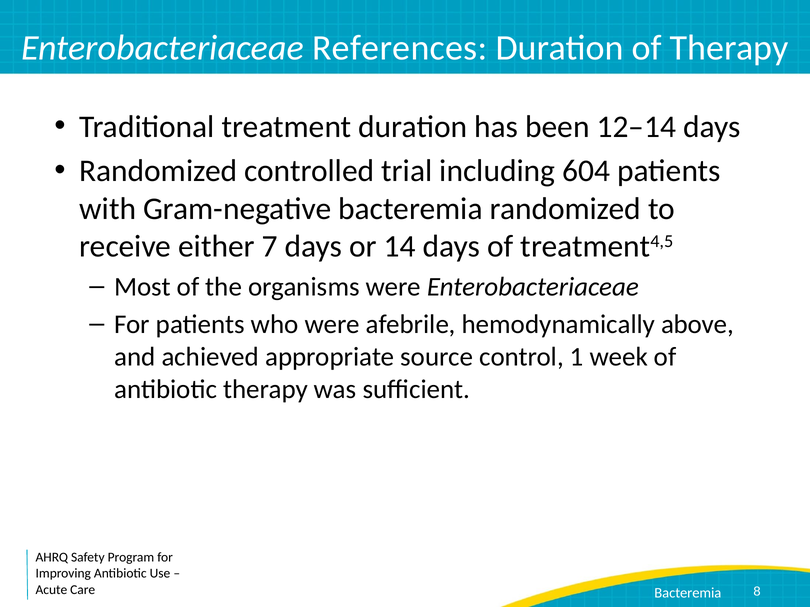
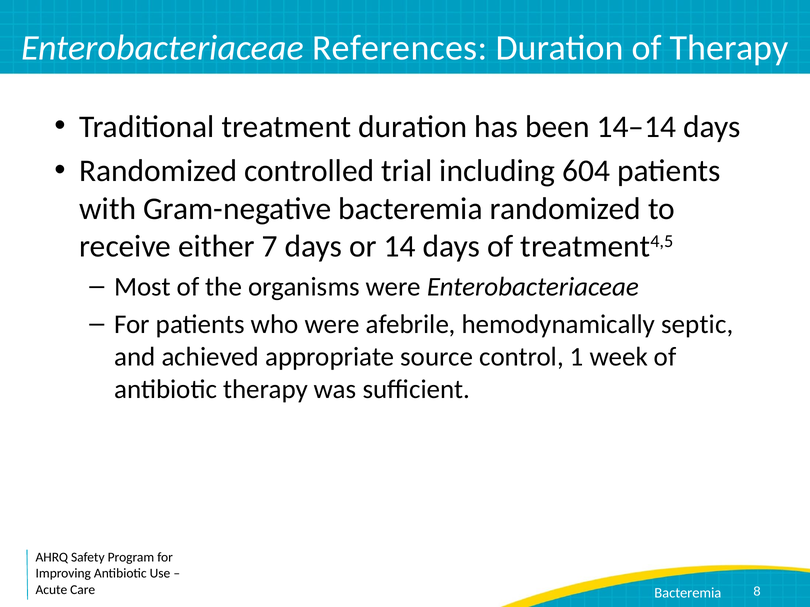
12–14: 12–14 -> 14–14 (636, 127)
above: above -> septic (697, 325)
